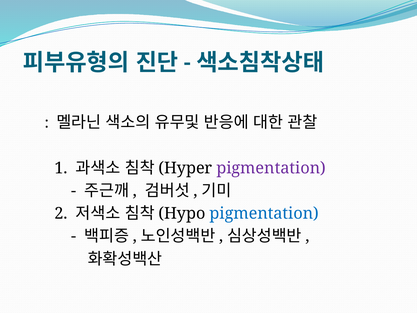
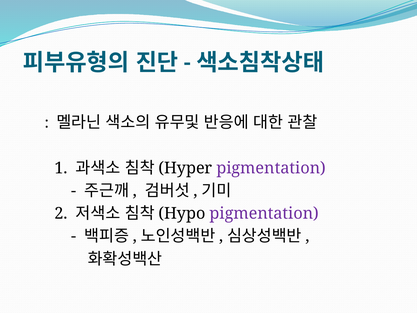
pigmentation colour: blue -> purple (264, 213)
